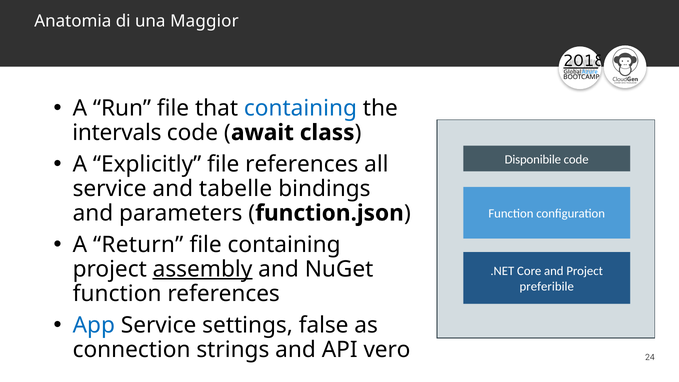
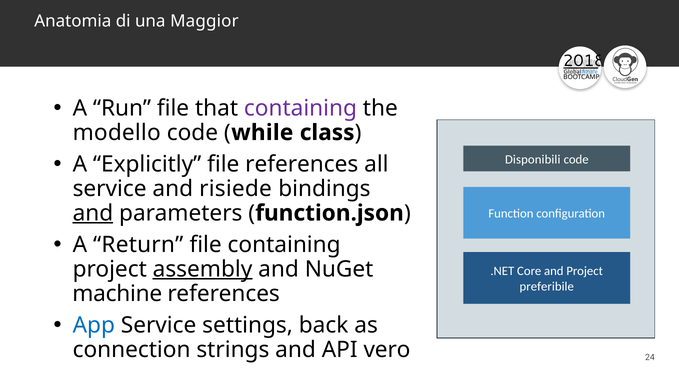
containing colour: blue -> purple (300, 108)
intervals: intervals -> modello (117, 133)
await: await -> while (262, 133)
Disponibile: Disponibile -> Disponibili (533, 159)
tabelle: tabelle -> risiede (236, 189)
and underline: none -> present (93, 213)
function: function -> machine (117, 294)
false: false -> back (324, 325)
